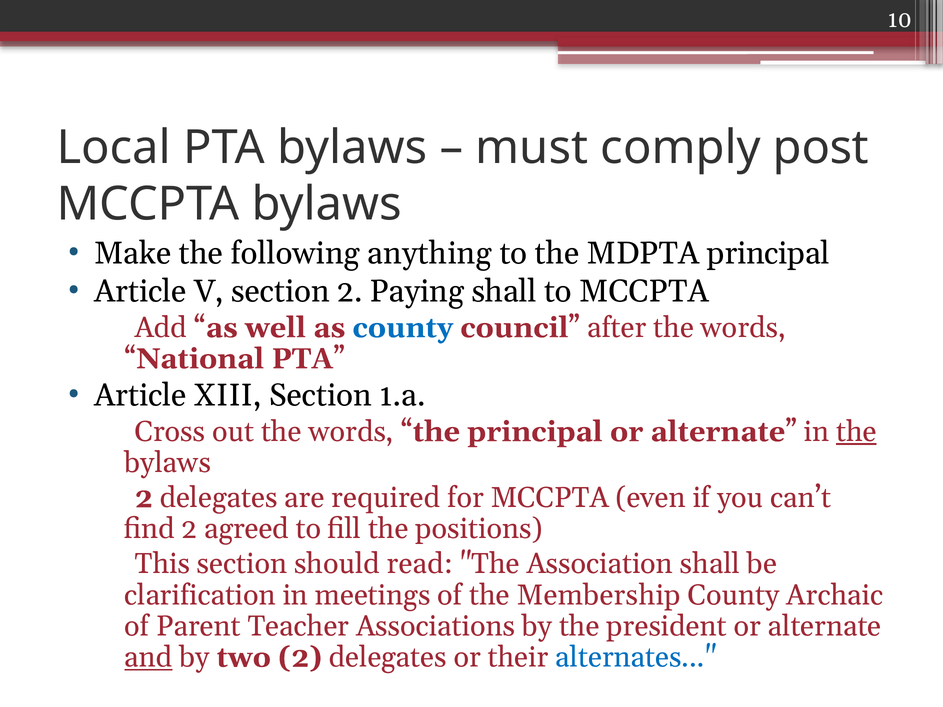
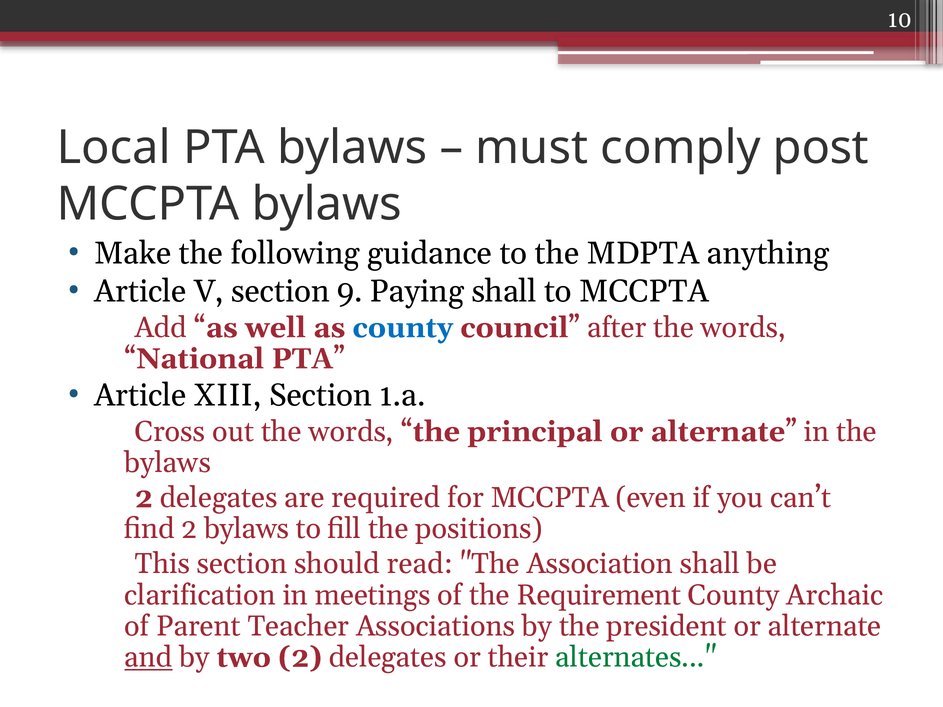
anything: anything -> guidance (430, 254)
MDPTA principal: principal -> anything (768, 254)
section 2: 2 -> 9 (350, 291)
the underline: present -> none (856, 432)
2 agreed: agreed -> bylaws (247, 529)
Membership: Membership -> Requirement (599, 595)
alternates colour: blue -> green (636, 657)
